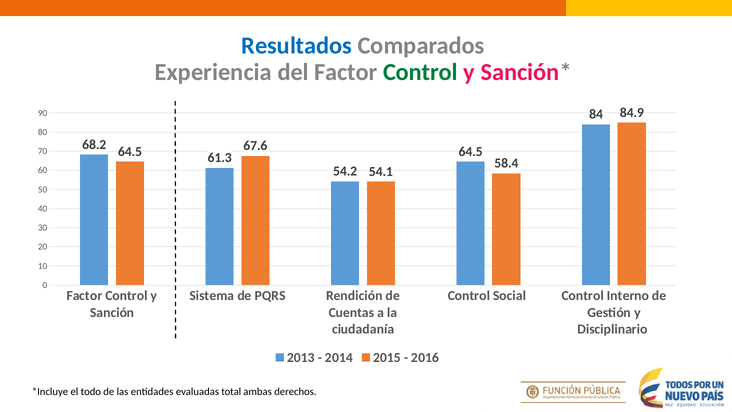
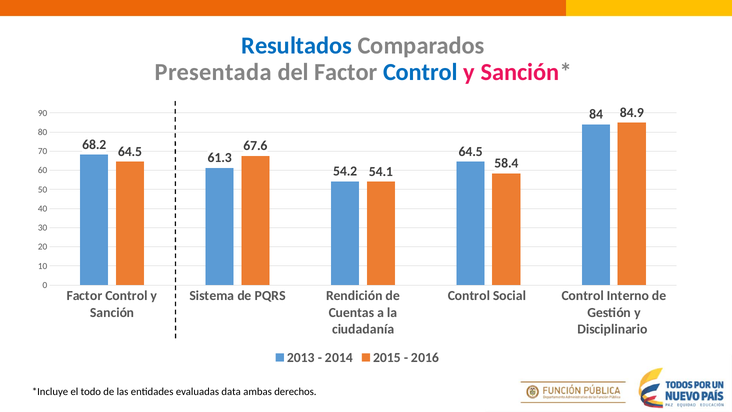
Experiencia: Experiencia -> Presentada (213, 72)
Control colour: green -> blue (420, 72)
total: total -> data (231, 392)
